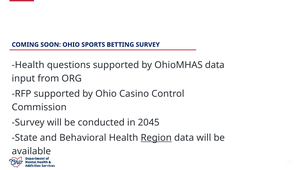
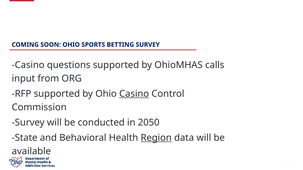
Health: Health -> Casino (28, 65)
OhioMHAS data: data -> calls (215, 65)
Casino underline: none -> present (134, 94)
2045: 2045 -> 2050 (149, 123)
